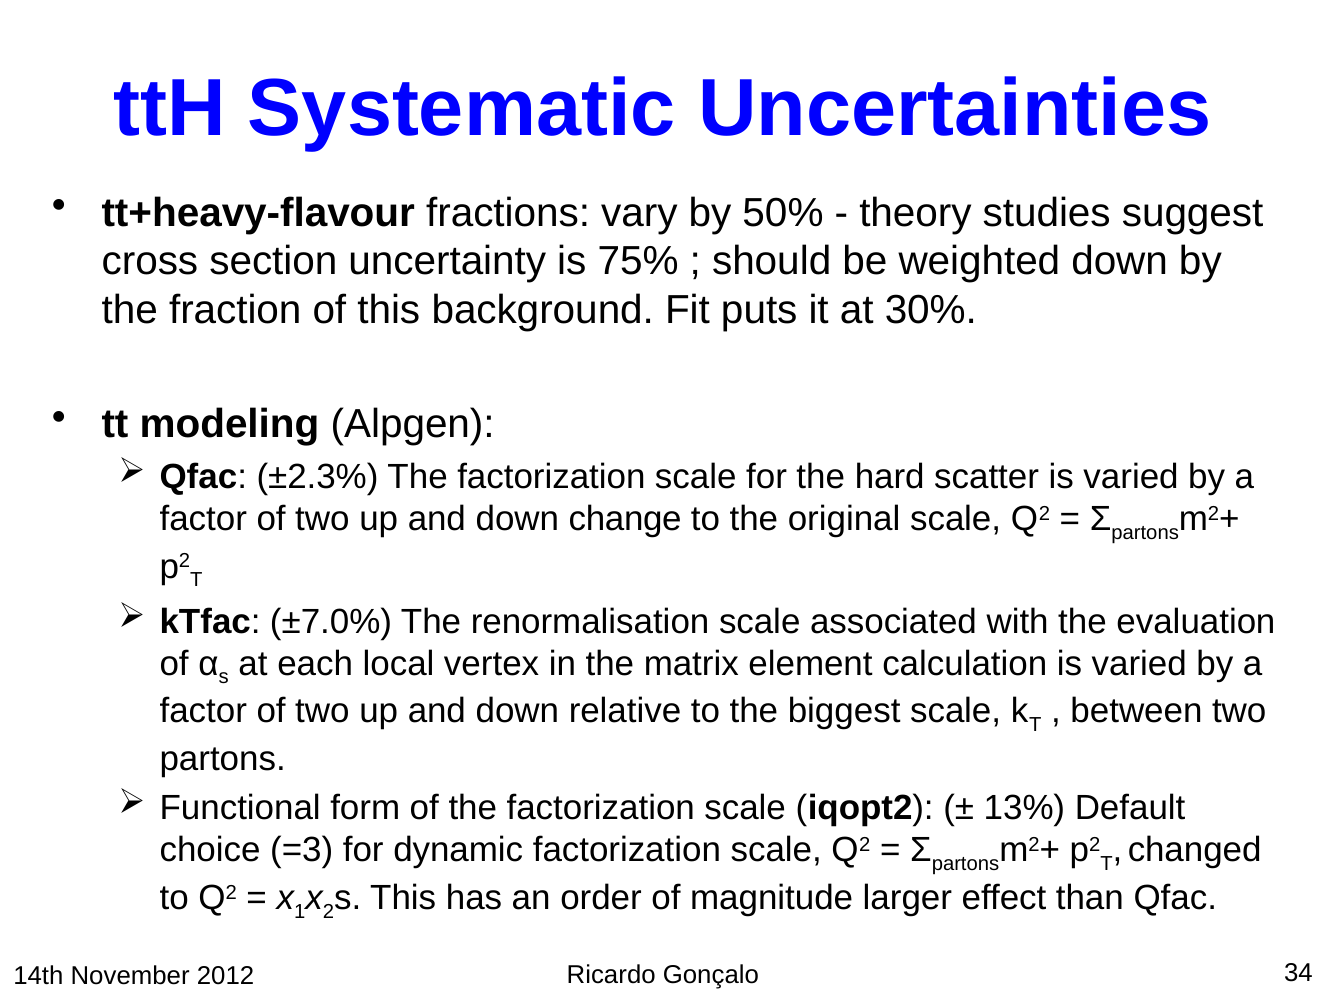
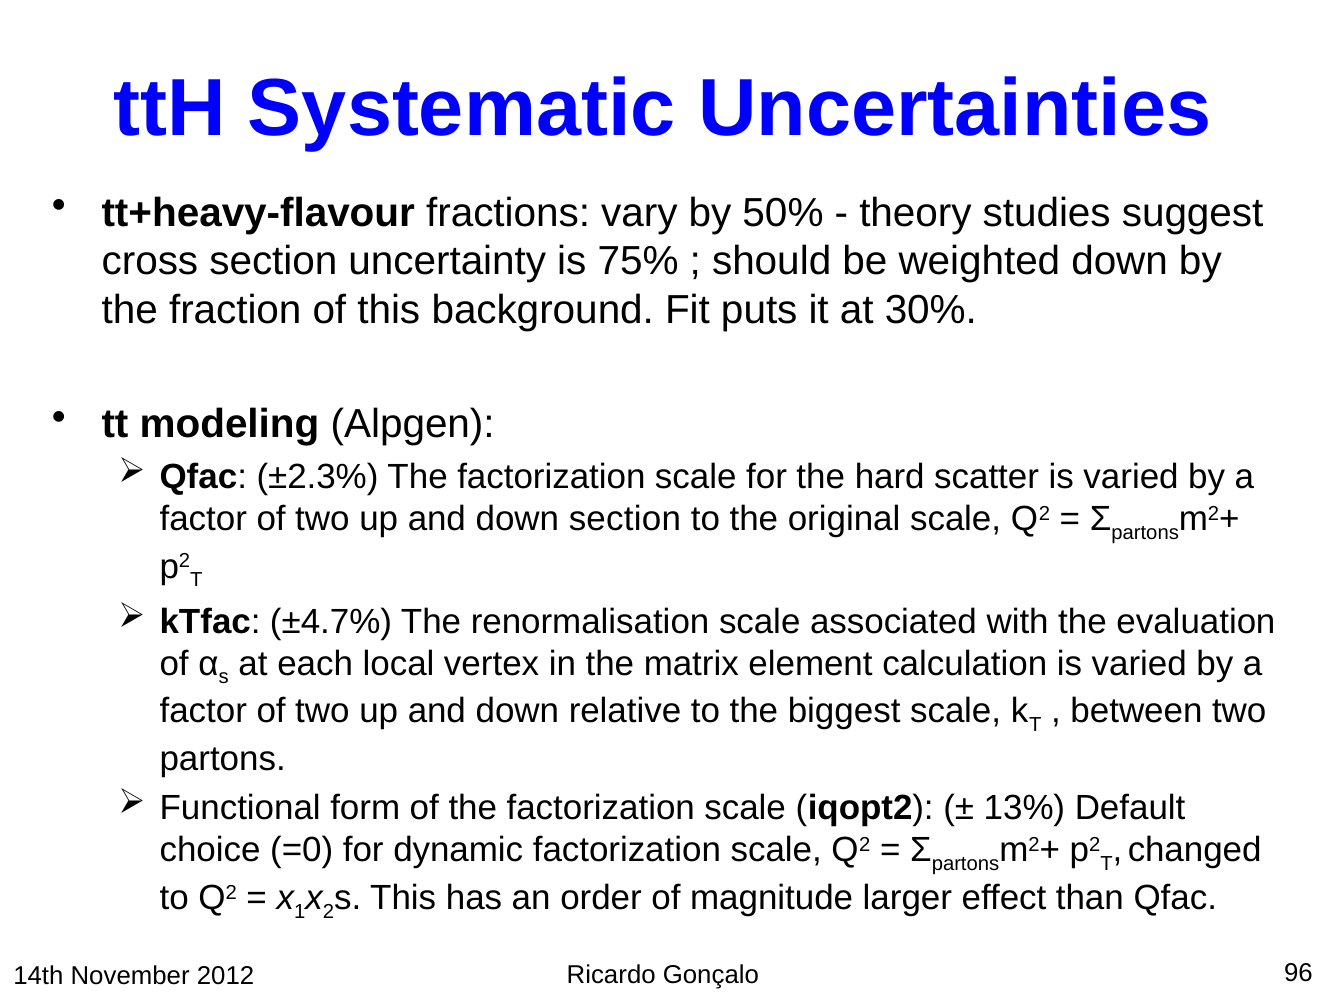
down change: change -> section (625, 519)
±7.0%: ±7.0% -> ±4.7% (331, 622)
=3: =3 -> =0 (302, 851)
34: 34 -> 96 (1298, 973)
